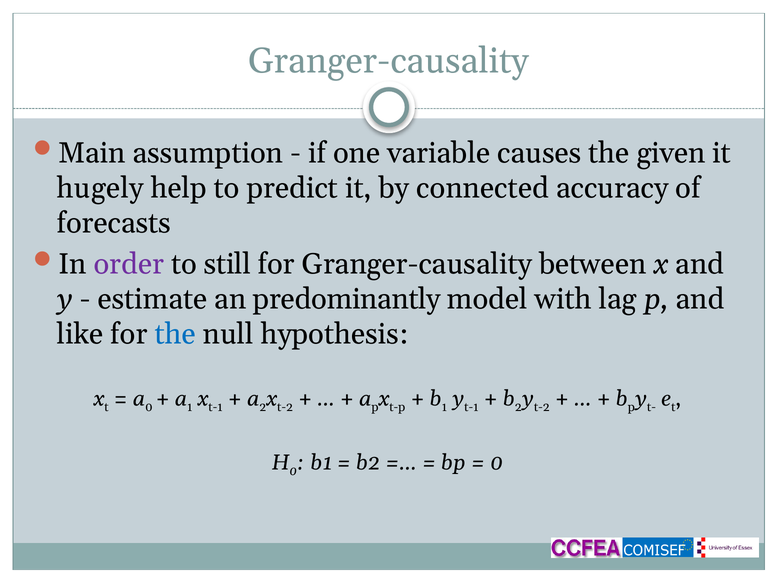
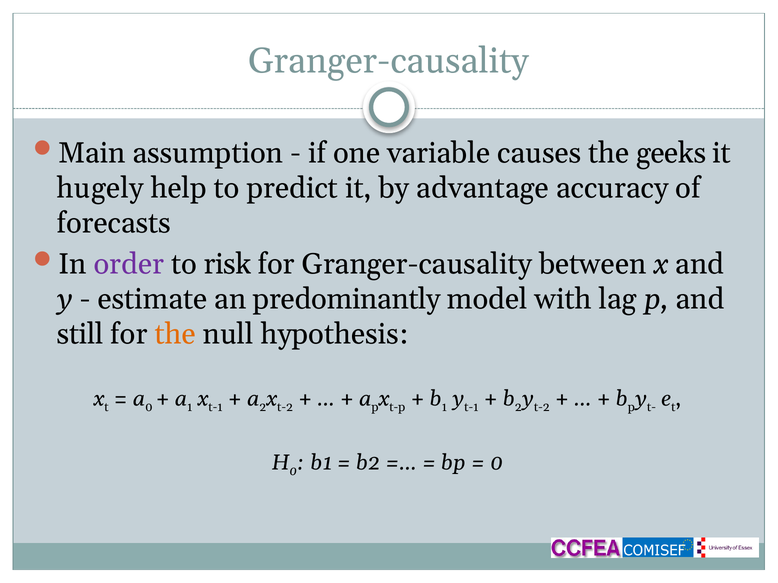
given: given -> geeks (671, 153)
connected: connected -> advantage (483, 188)
still: still -> risk (227, 264)
like: like -> still (80, 334)
the colour: blue -> orange (175, 334)
